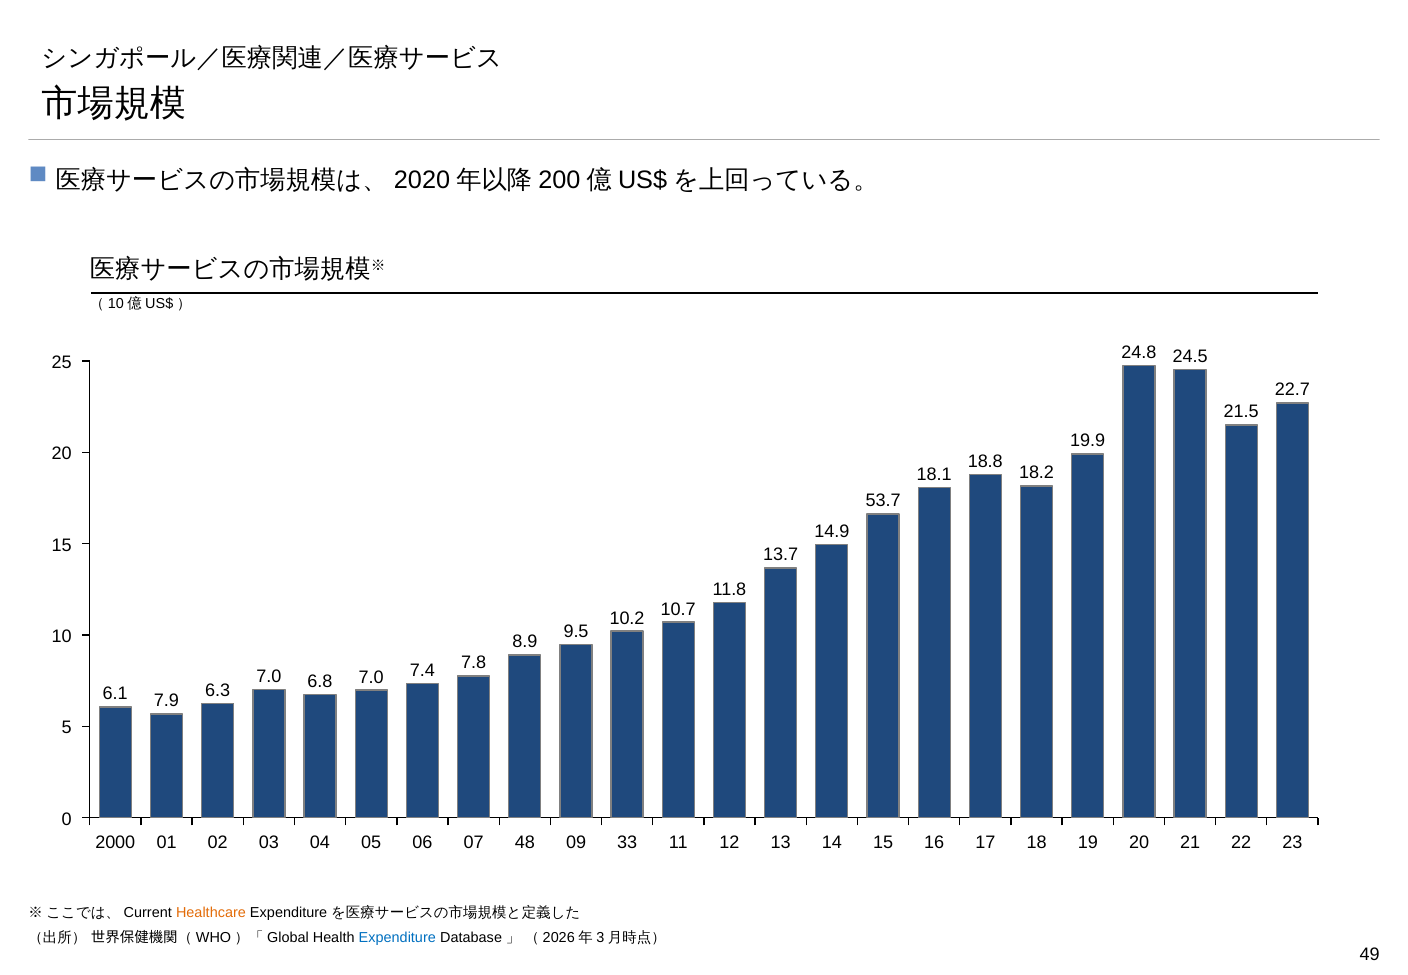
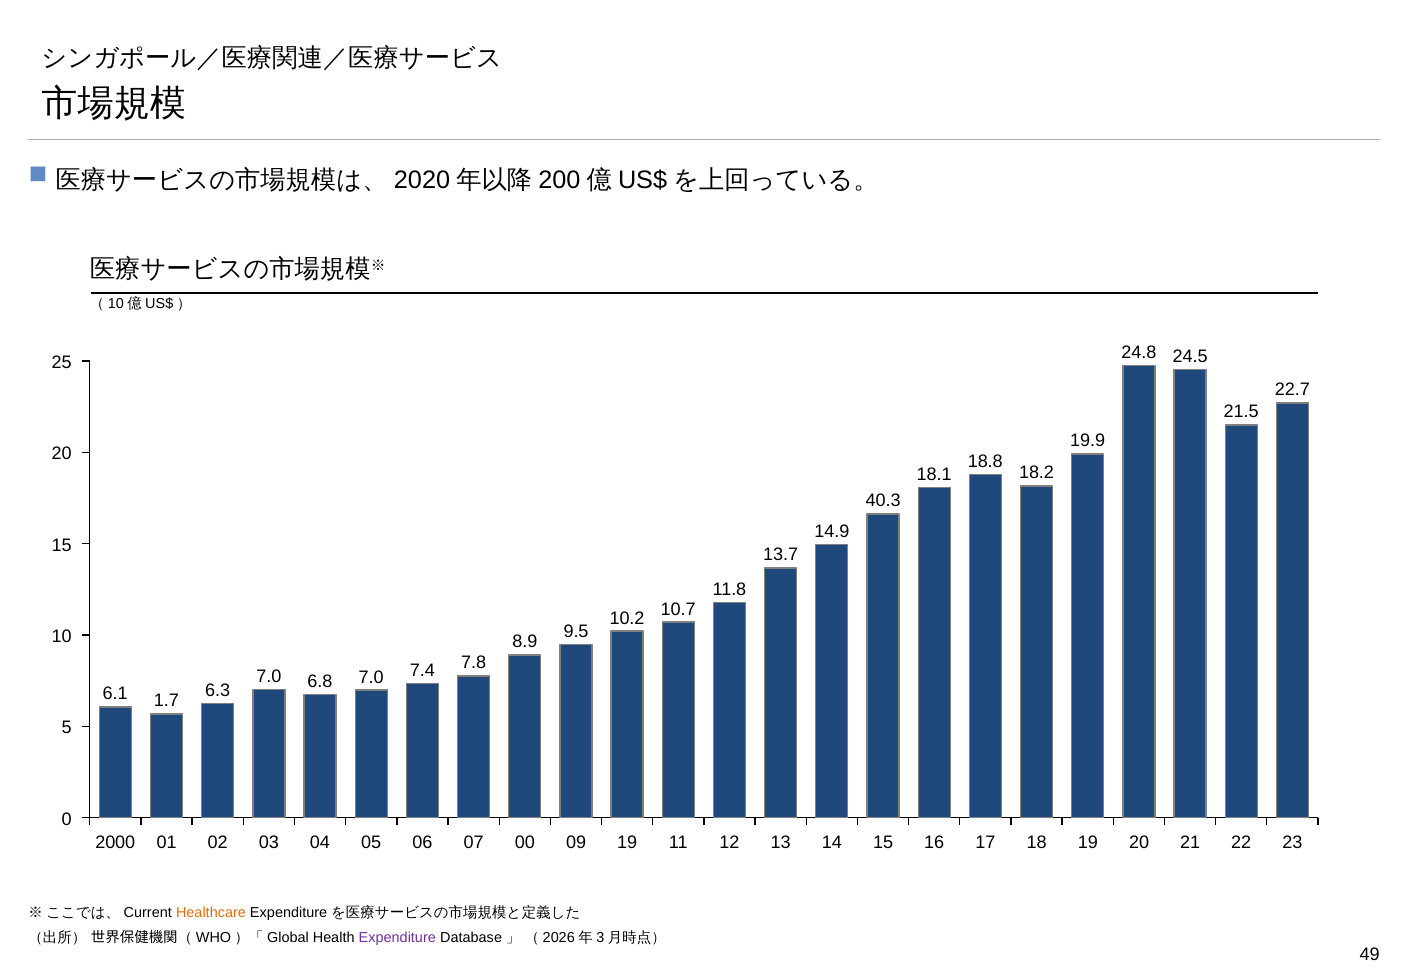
53.7: 53.7 -> 40.3 (883, 501)
7.9: 7.9 -> 1.7 (166, 701)
48: 48 -> 00 (525, 842)
09 33: 33 -> 19 (627, 842)
Expenditure colour: blue -> purple (397, 937)
